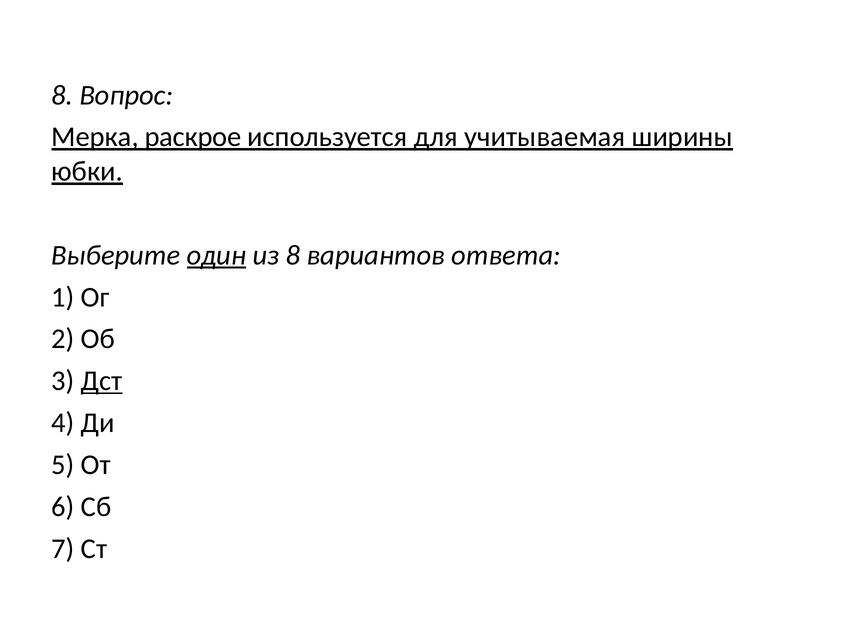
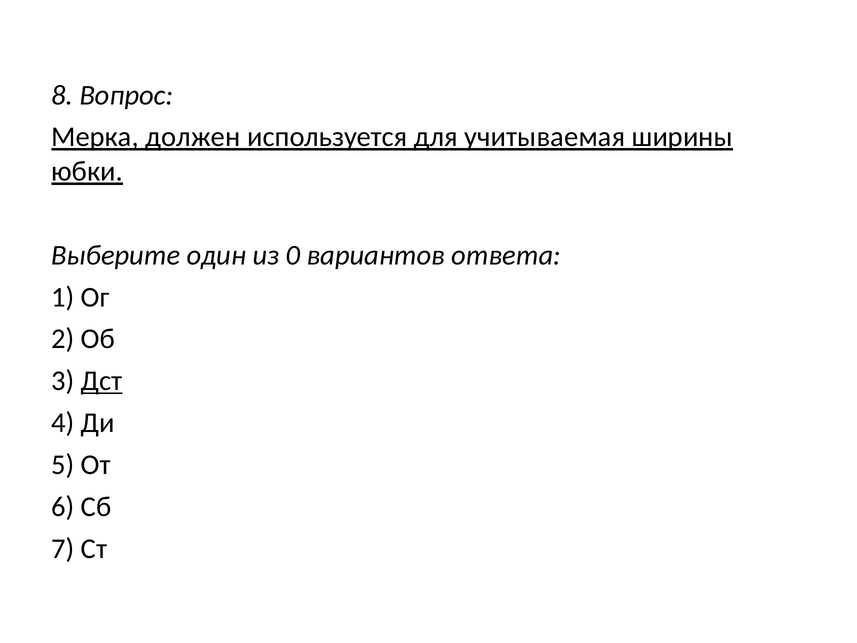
раскрое: раскрое -> должен (193, 137)
один underline: present -> none (216, 255)
из 8: 8 -> 0 (293, 255)
